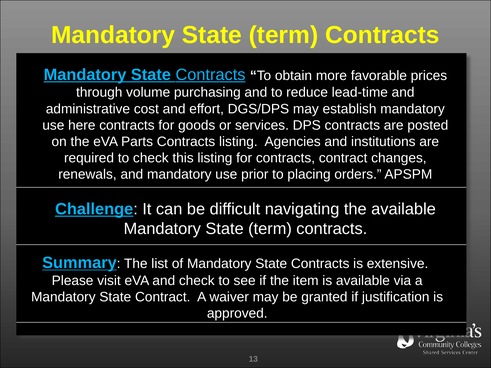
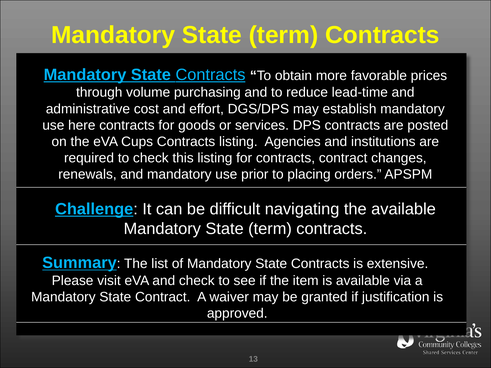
Parts: Parts -> Cups (137, 142)
